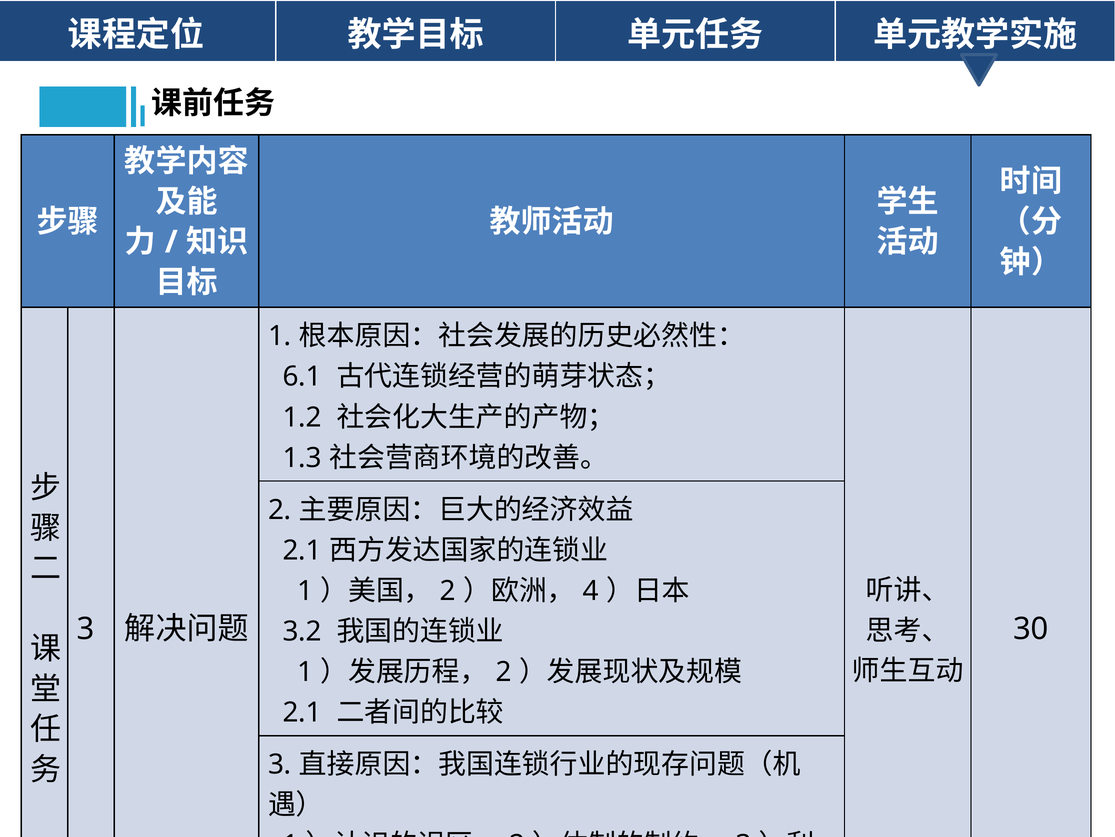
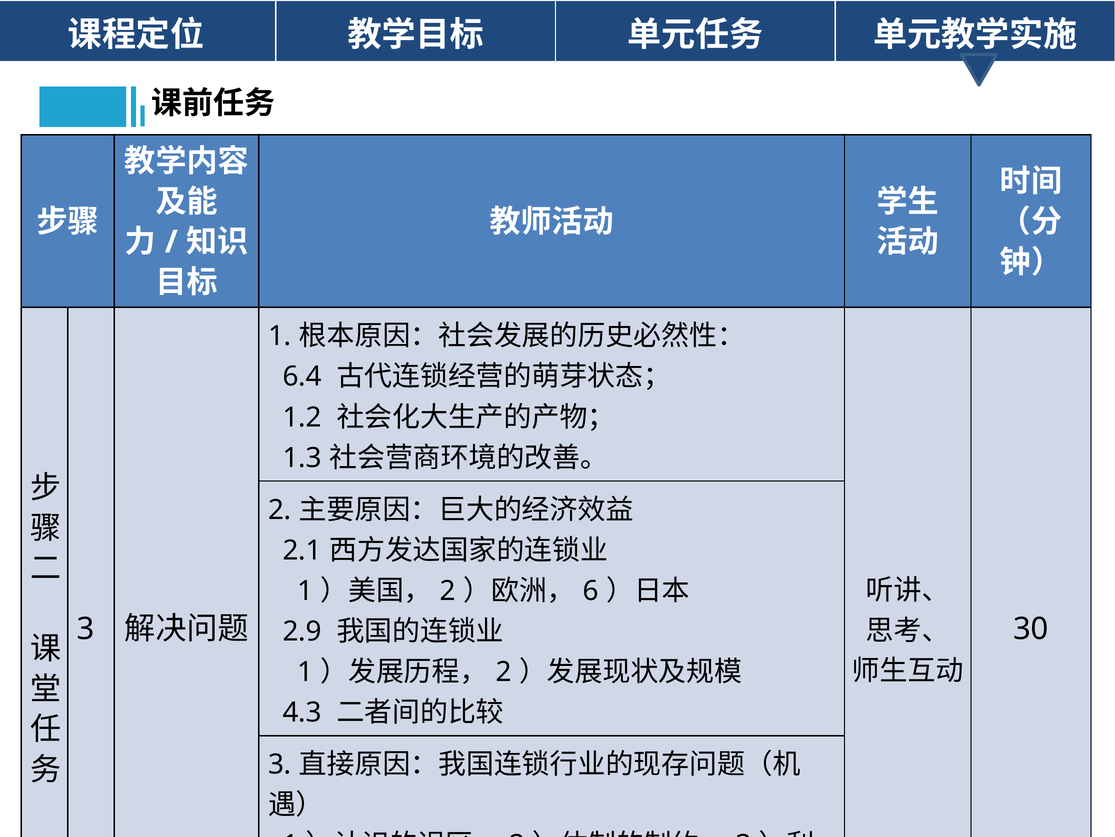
6.1: 6.1 -> 6.4 (302, 376)
4: 4 -> 6 (591, 590)
3.2: 3.2 -> 2.9 (302, 631)
2.1: 2.1 -> 4.3 (302, 712)
